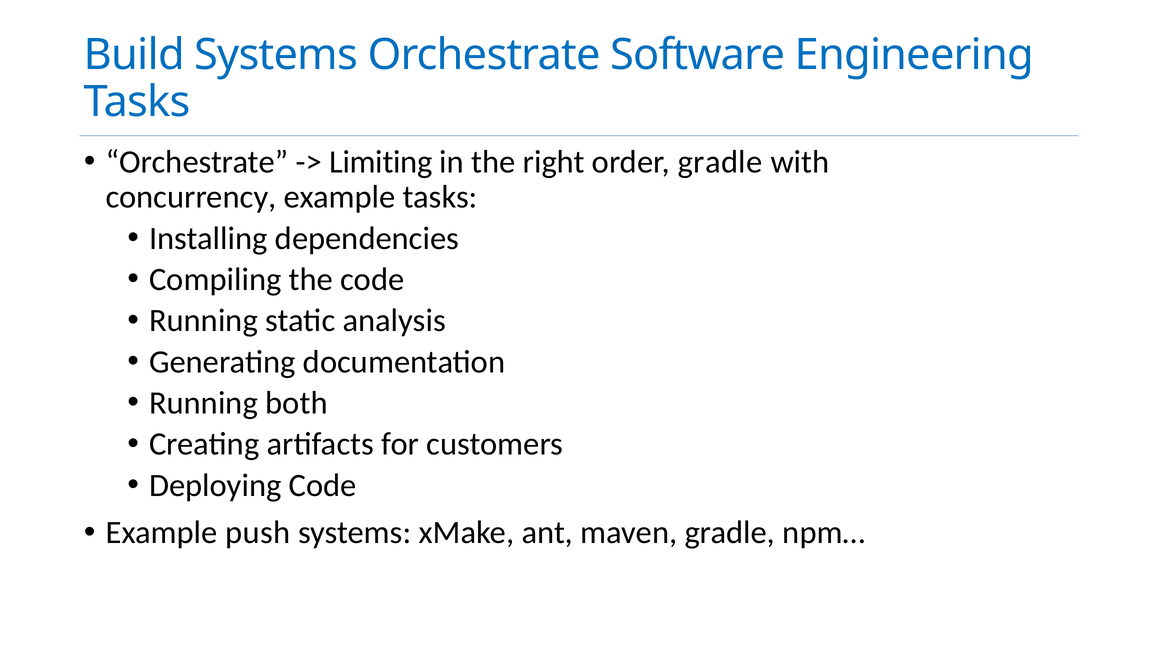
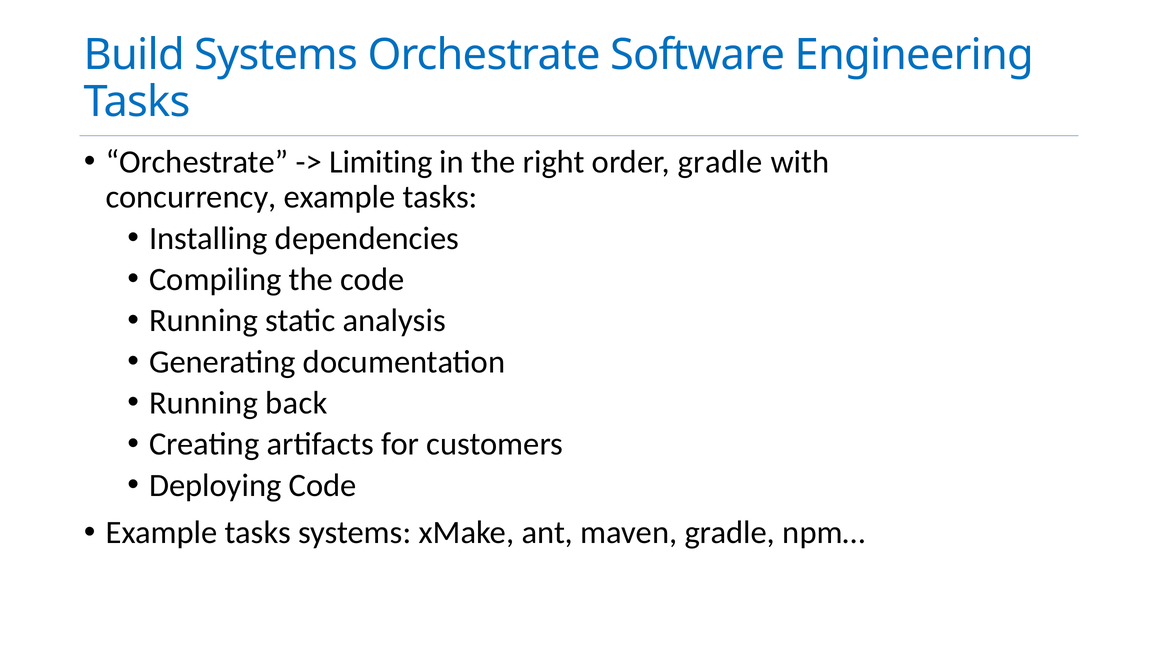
both: both -> back (296, 403)
push: push -> tasks (258, 533)
